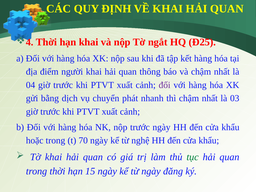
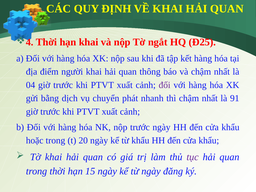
03: 03 -> 91 (235, 98)
70: 70 -> 20 (83, 141)
từ nghệ: nghệ -> khẩu (140, 141)
tục colour: green -> purple (193, 157)
